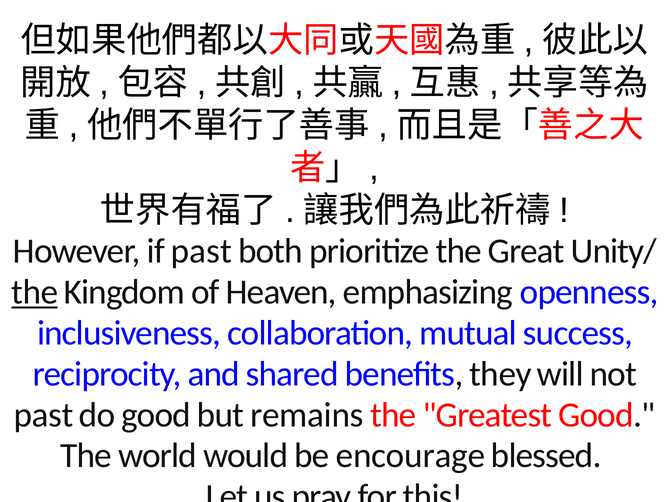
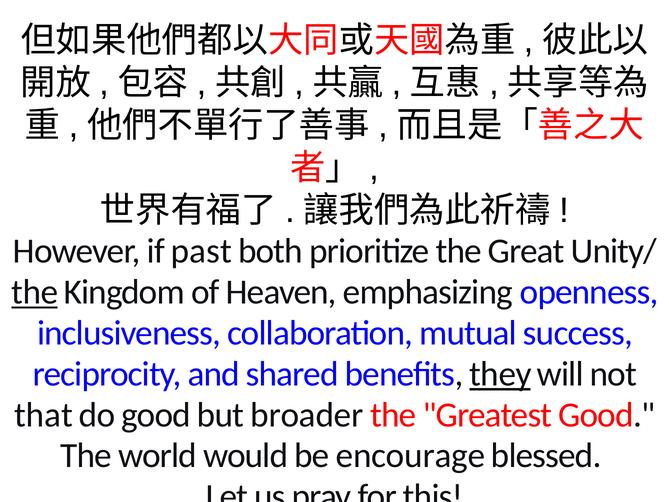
they underline: none -> present (500, 374)
past: past -> that (44, 415)
remains: remains -> broader (307, 415)
